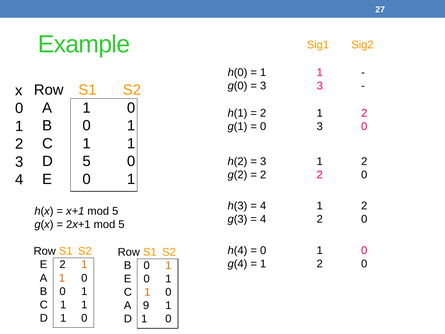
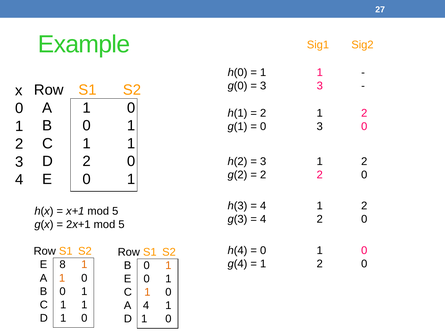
D 5: 5 -> 2 (87, 161)
E 2: 2 -> 8 (63, 264)
A 9: 9 -> 4 (146, 305)
